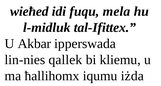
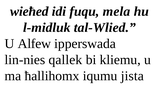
tal-Ifittex: tal-Ifittex -> tal-Wlied (105, 28)
Akbar: Akbar -> Alfew (34, 44)
iżda: iżda -> jista (132, 77)
